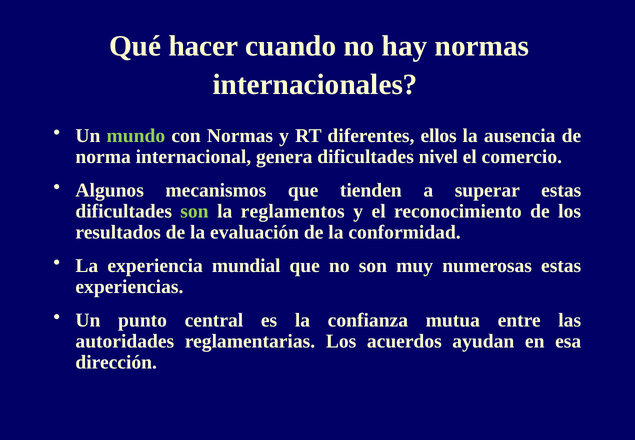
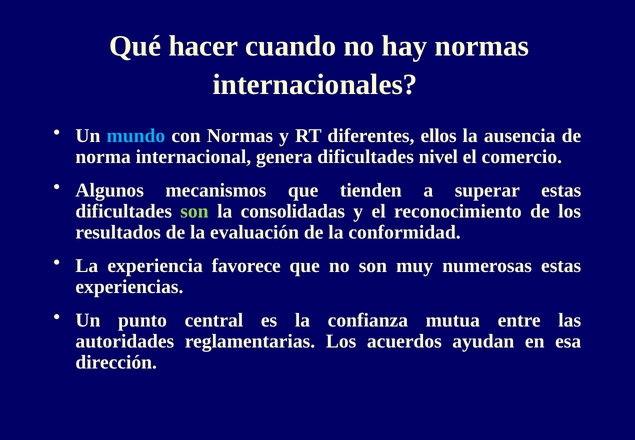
mundo colour: light green -> light blue (136, 135)
reglamentos: reglamentos -> consolidadas (293, 211)
mundial: mundial -> favorece (246, 265)
